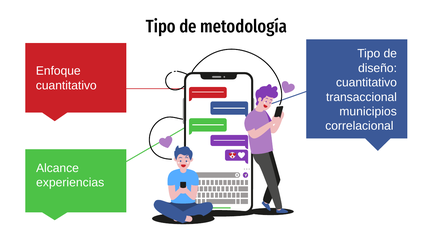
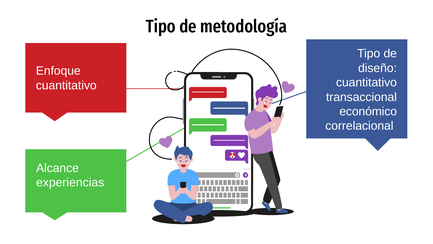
municipios: municipios -> económico (368, 111)
